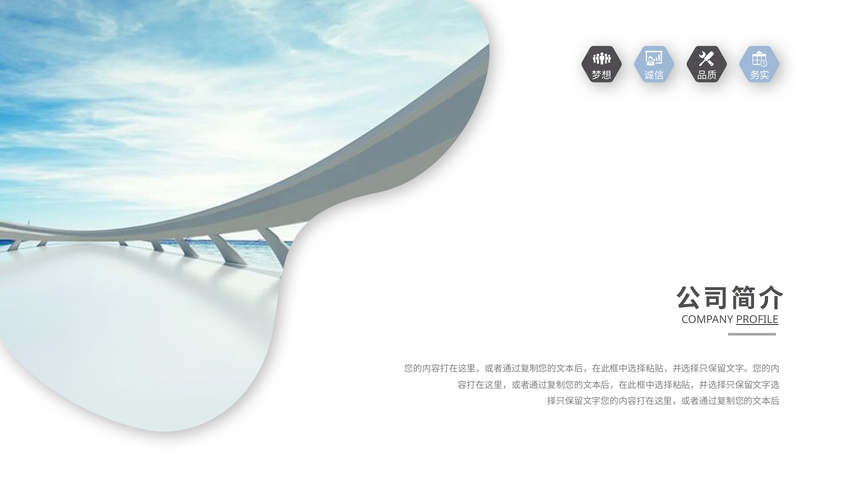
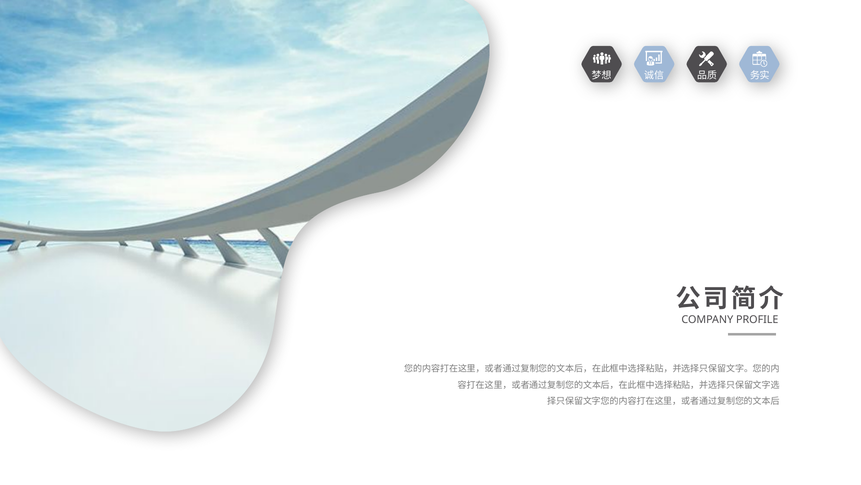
PROFILE underline: present -> none (757, 319)
